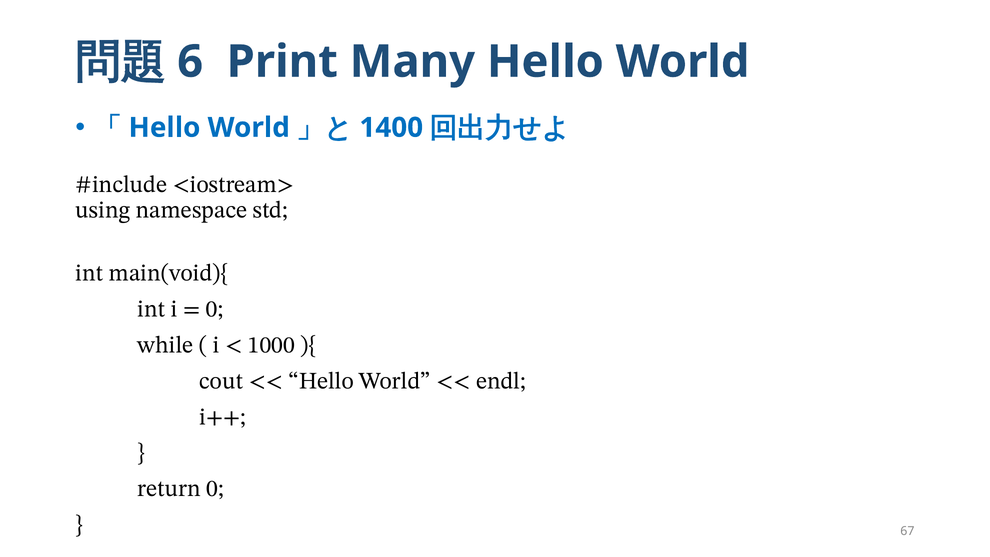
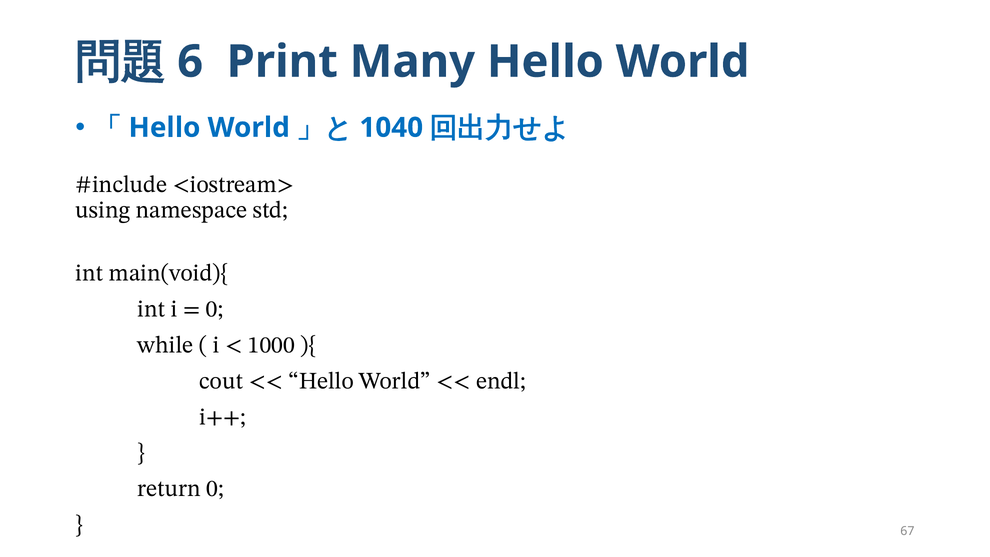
1400: 1400 -> 1040 (391, 128)
